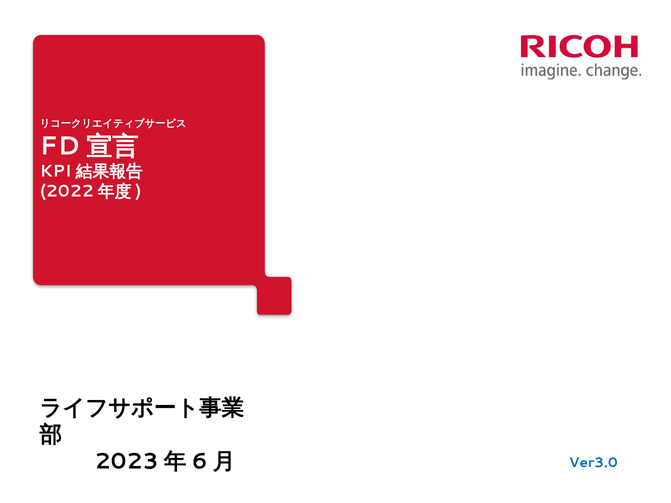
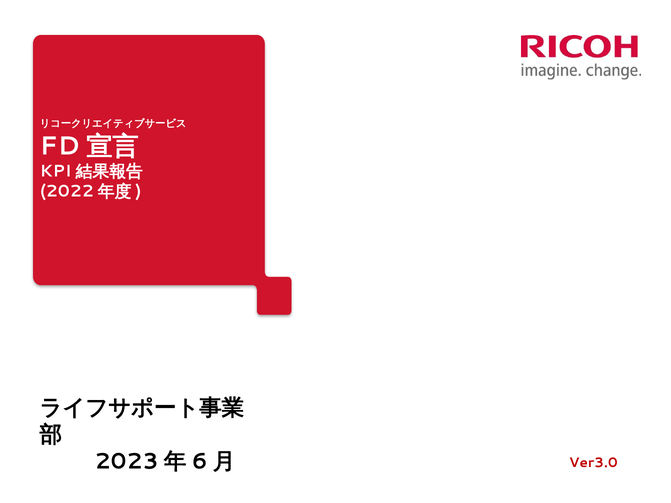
Ver3.0 colour: blue -> red (593, 463)
